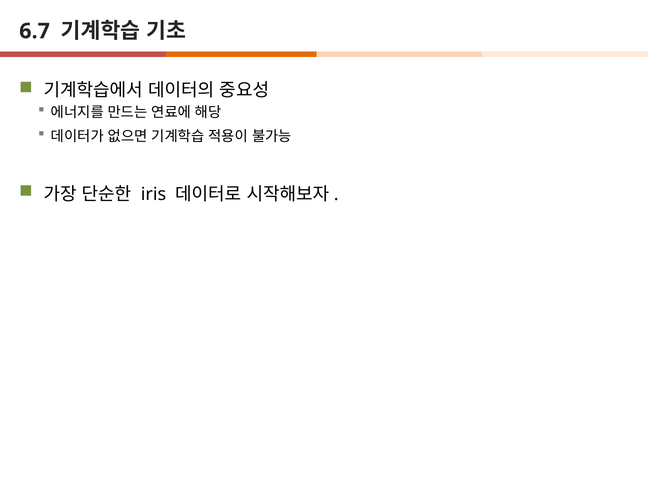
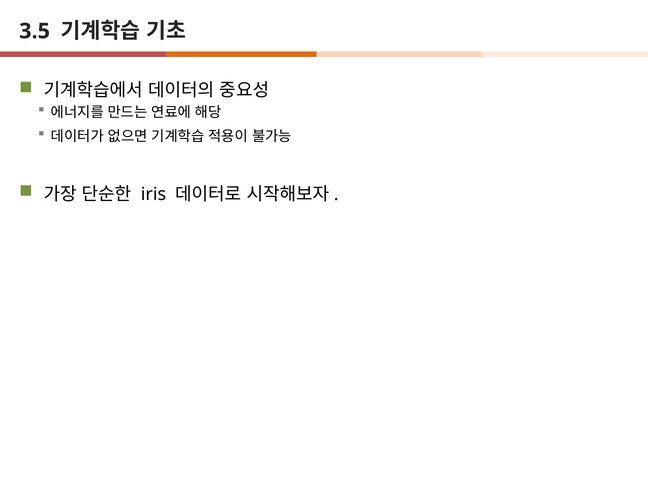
6.7: 6.7 -> 3.5 (35, 31)
